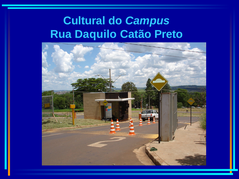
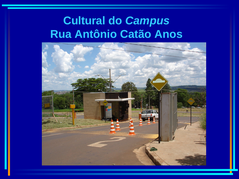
Daquilo: Daquilo -> Antônio (96, 34)
Preto: Preto -> Anos (169, 34)
